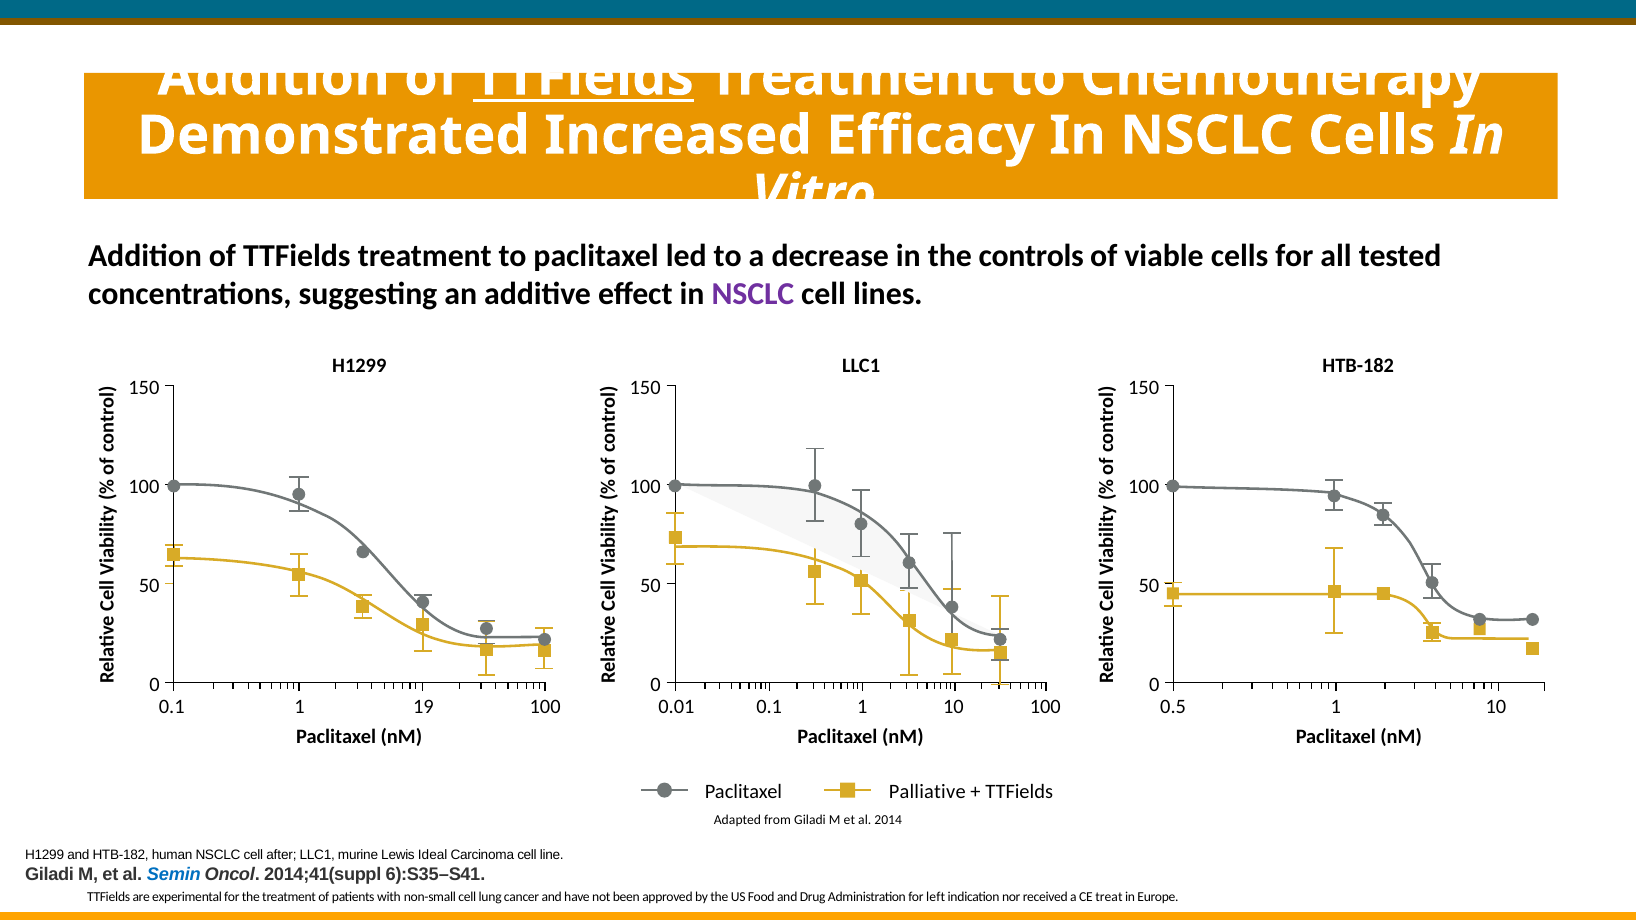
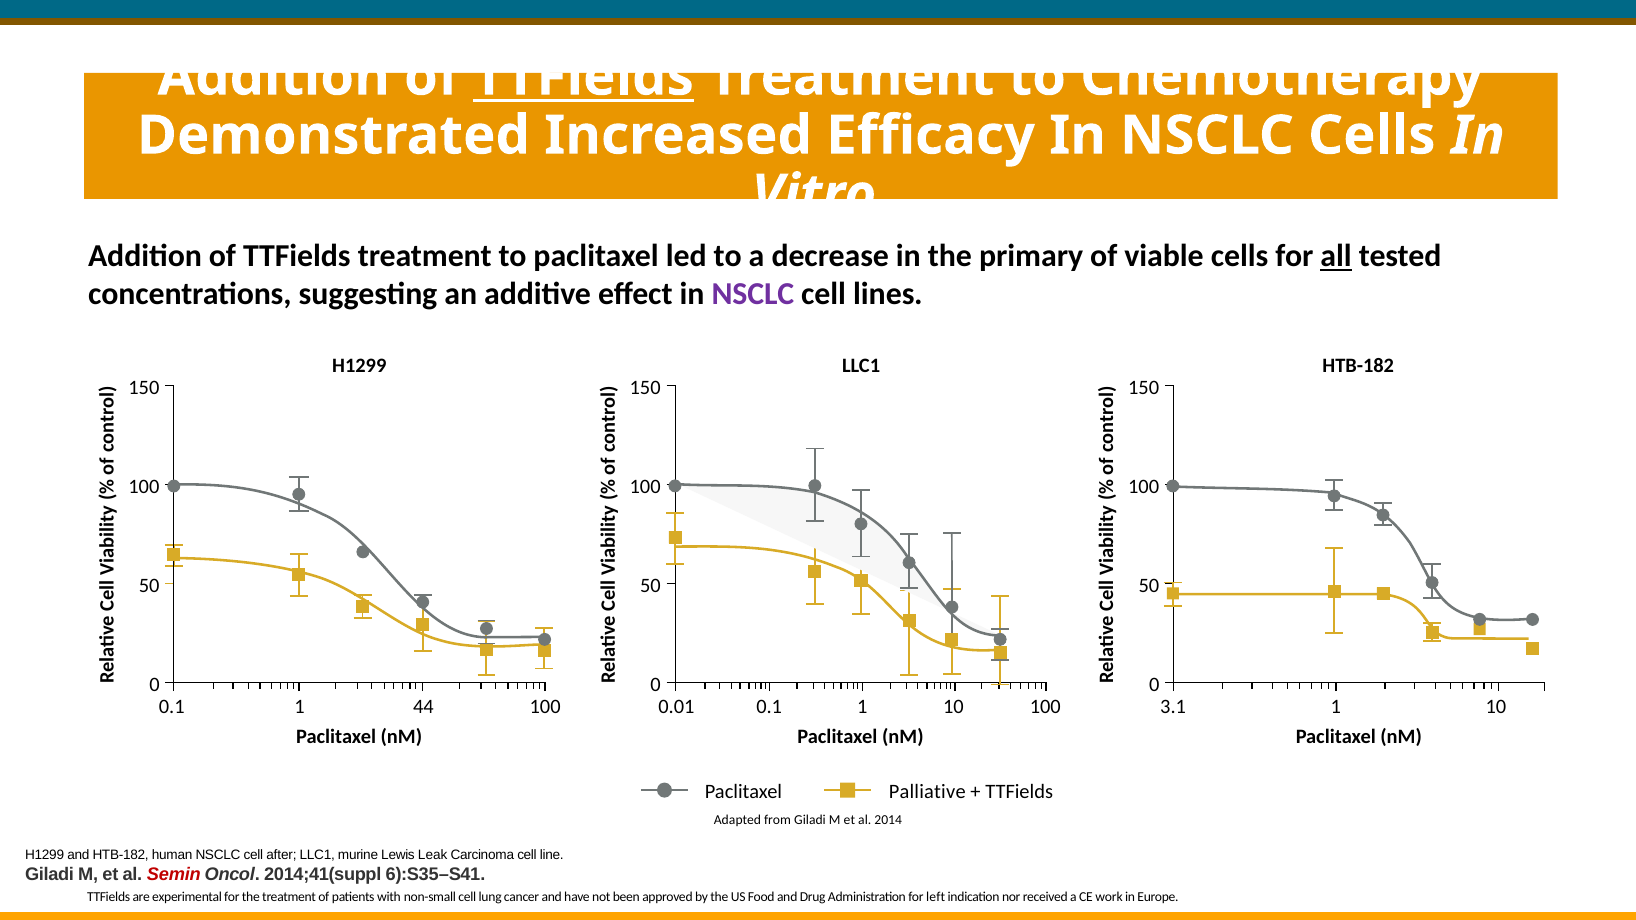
controls: controls -> primary (1031, 256)
all underline: none -> present (1336, 256)
19: 19 -> 44 (423, 707)
0.5: 0.5 -> 3.1 (1173, 707)
Ideal: Ideal -> Leak (433, 855)
Semin colour: blue -> red (174, 874)
treat: treat -> work (1109, 897)
